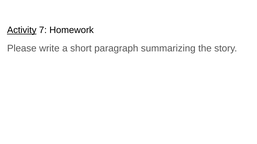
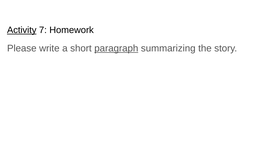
paragraph underline: none -> present (116, 49)
